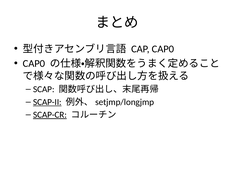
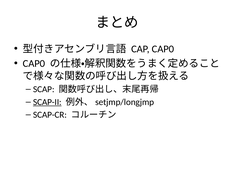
SCAP-CR underline: present -> none (50, 115)
